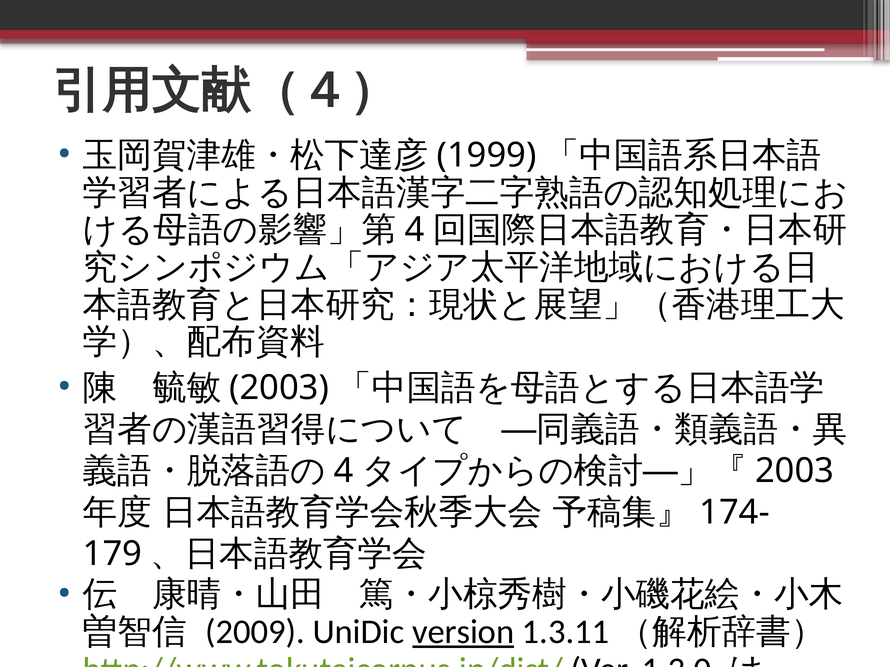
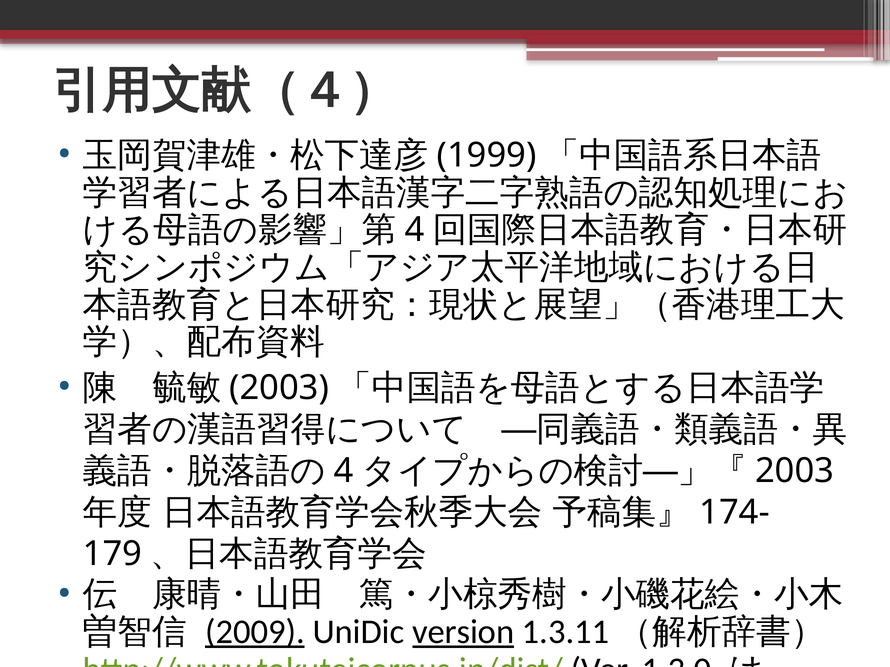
2009 underline: none -> present (255, 632)
